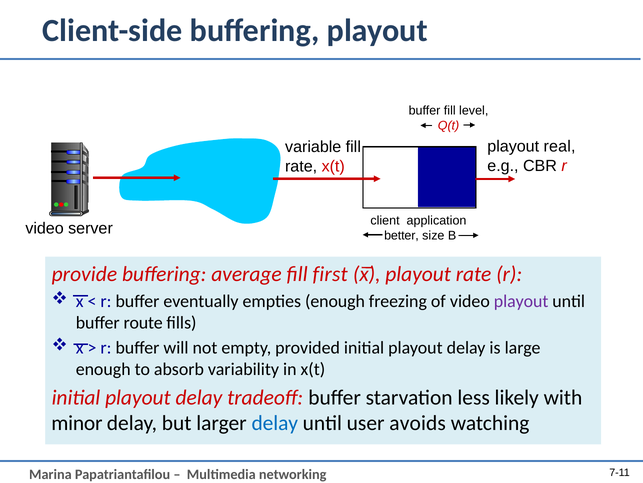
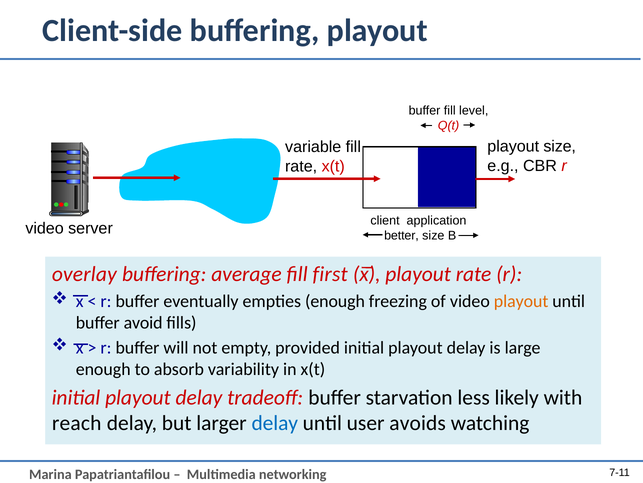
playout real: real -> size (560, 146)
provide: provide -> overlay (84, 274)
playout colour: purple -> orange (521, 301)
route: route -> avoid (143, 322)
minor: minor -> reach (77, 423)
